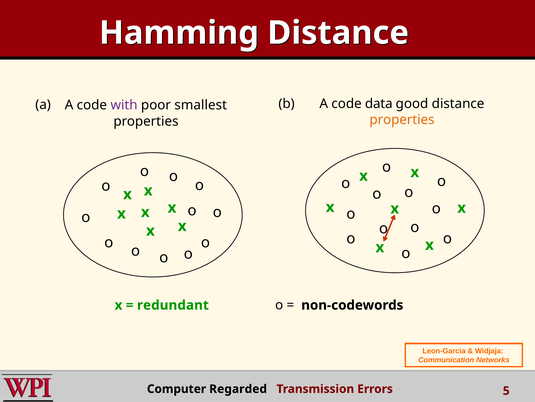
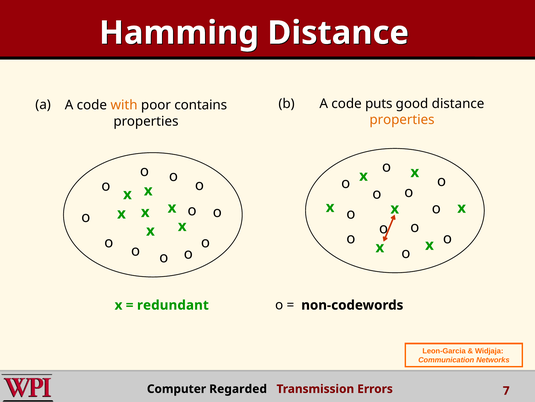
data: data -> puts (379, 104)
with colour: purple -> orange (124, 105)
smallest: smallest -> contains (201, 105)
5: 5 -> 7 (506, 390)
